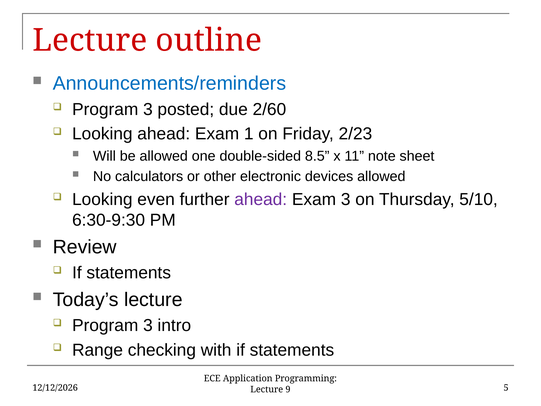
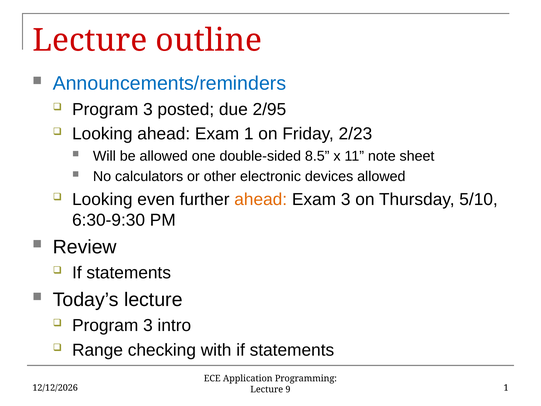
2/60: 2/60 -> 2/95 (269, 109)
ahead colour: purple -> orange (261, 199)
9 5: 5 -> 1 (506, 387)
